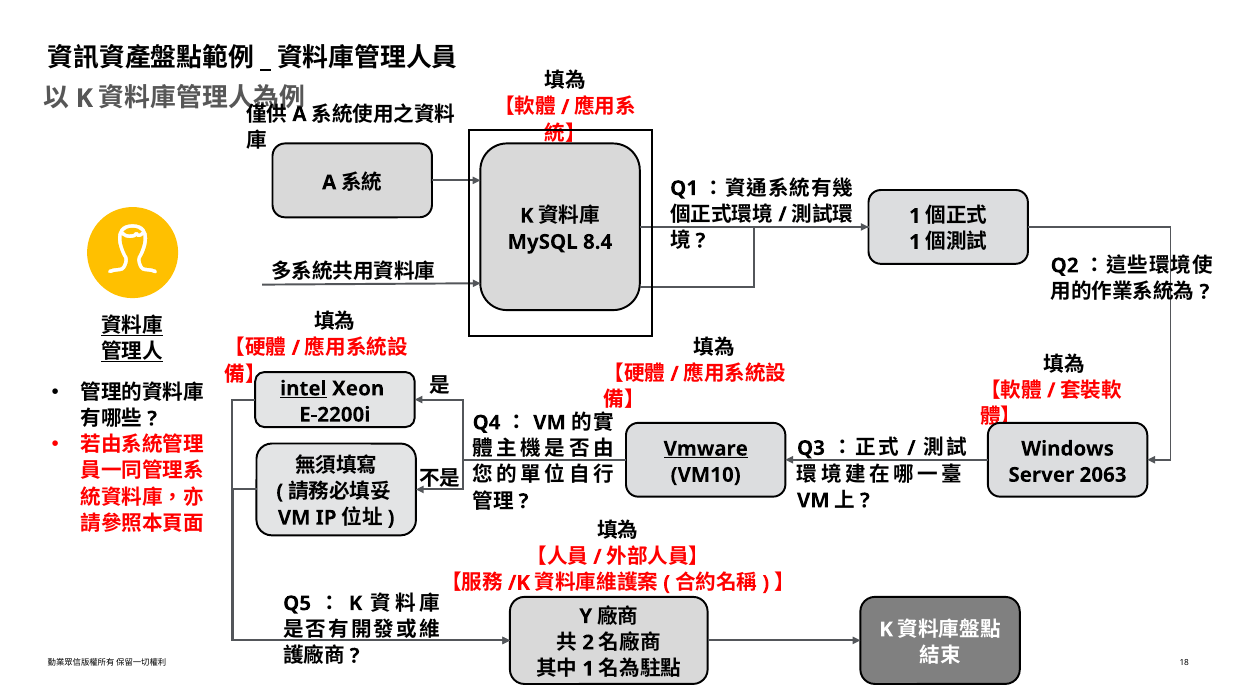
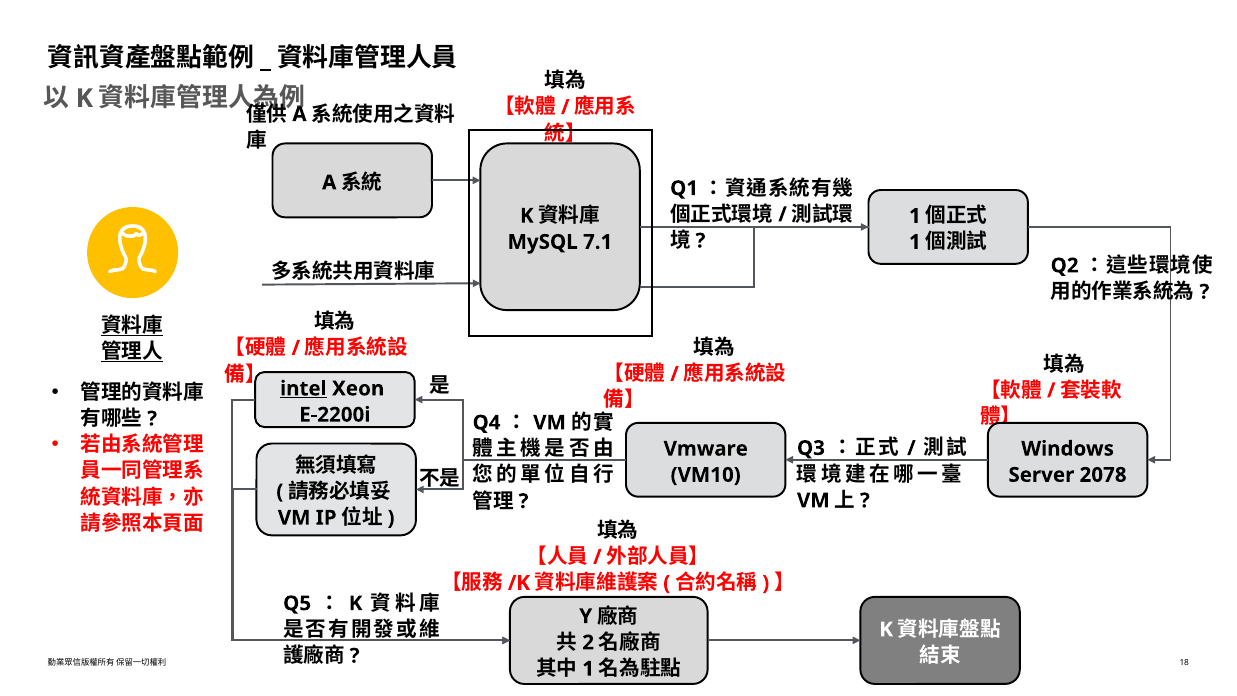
8.4: 8.4 -> 7.1 (598, 242)
Vmware underline: present -> none (706, 449)
2063: 2063 -> 2078 (1103, 475)
